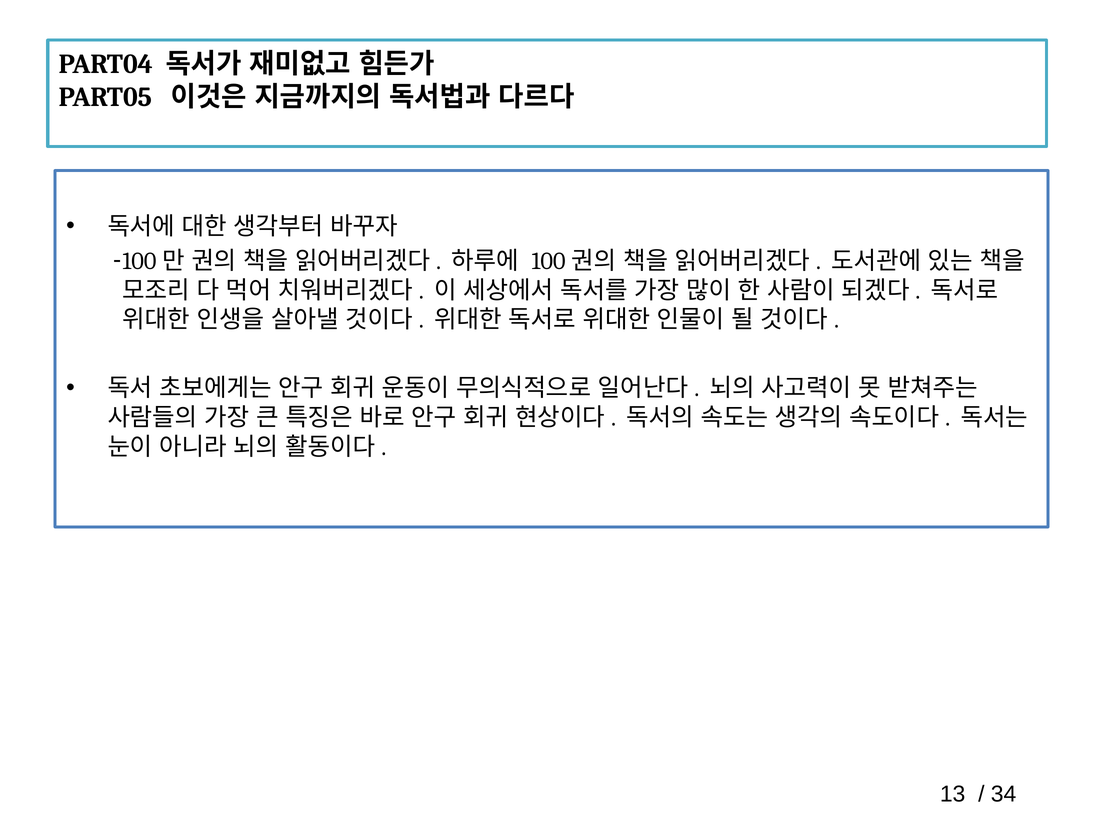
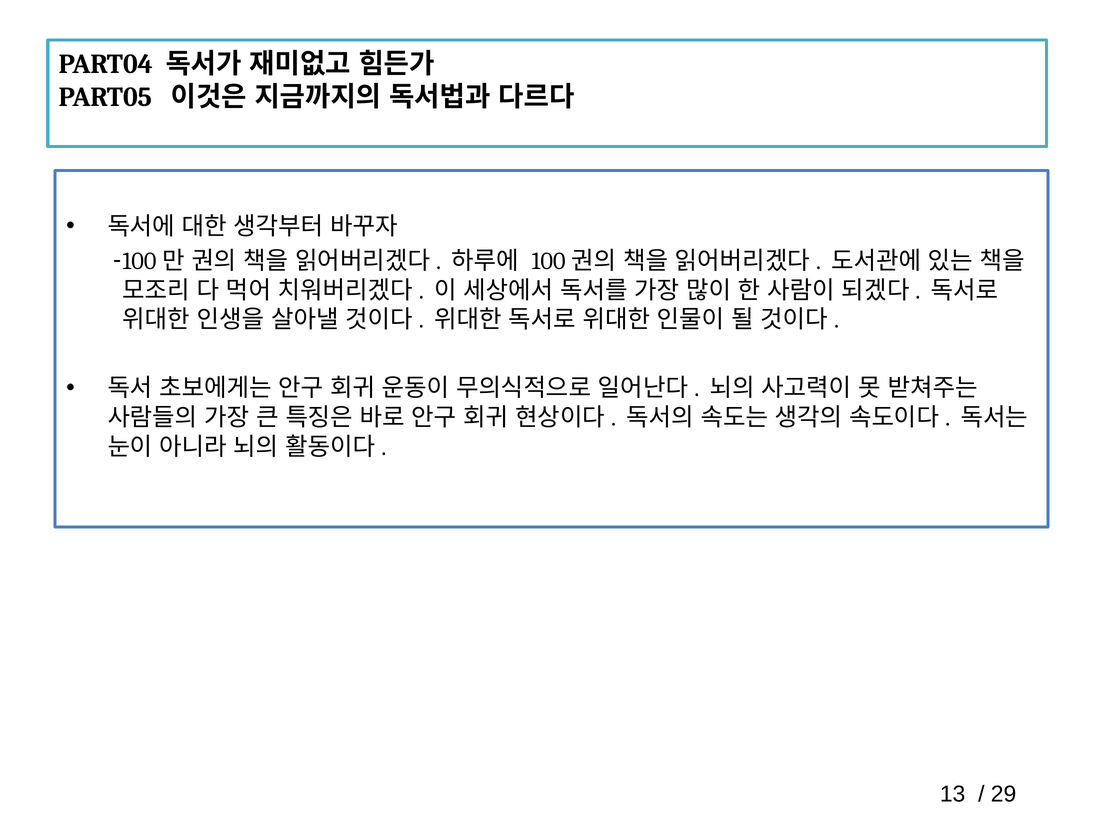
34: 34 -> 29 (1004, 793)
